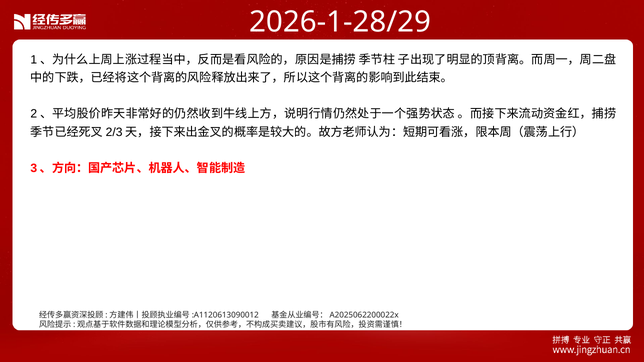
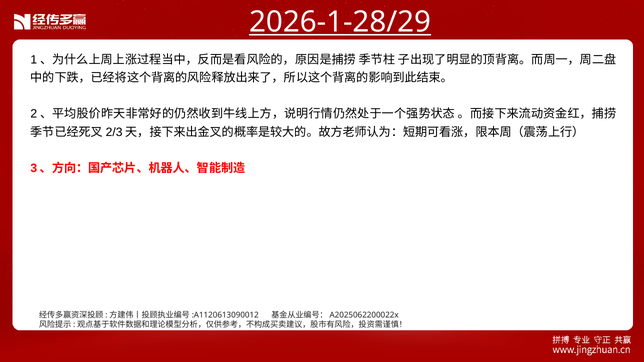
2026-1-28/29 underline: none -> present (340, 22)
